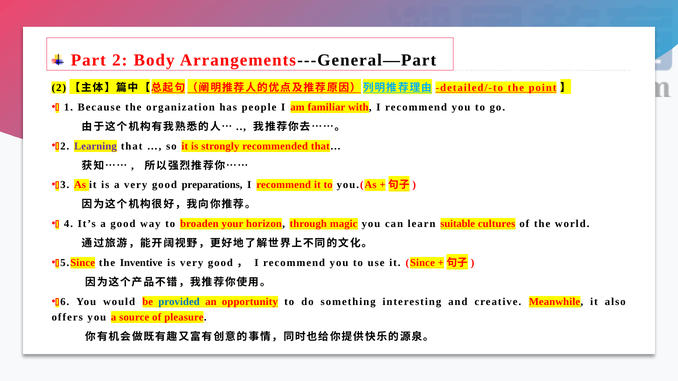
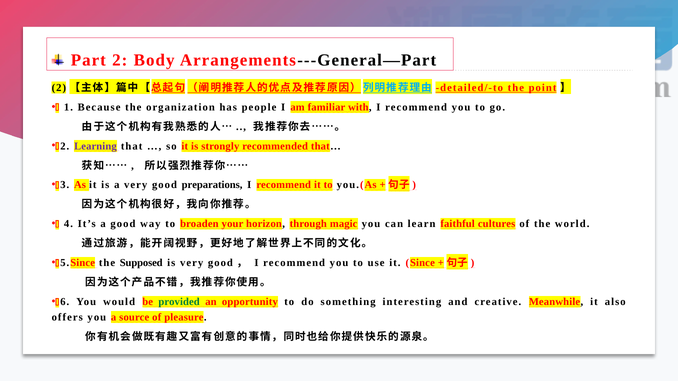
suitable: suitable -> faithful (458, 224)
Inventive: Inventive -> Supposed (141, 263)
provided colour: blue -> green (179, 302)
